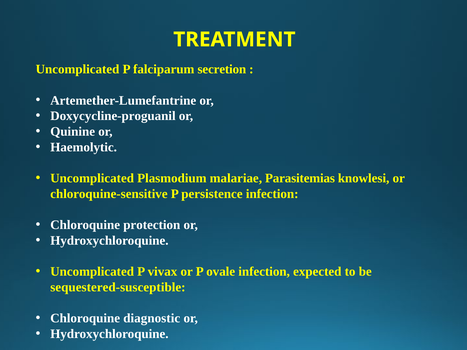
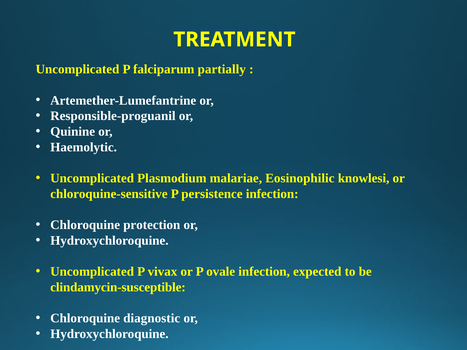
secretion: secretion -> partially (222, 69)
Doxycycline-proguanil: Doxycycline-proguanil -> Responsible-proguanil (113, 116)
Parasitemias: Parasitemias -> Eosinophilic (300, 178)
sequestered-susceptible: sequestered-susceptible -> clindamycin-susceptible (118, 287)
